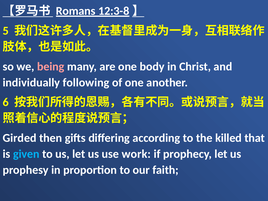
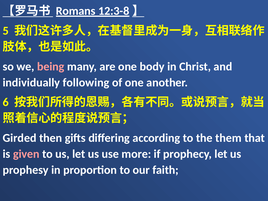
killed: killed -> them (228, 138)
given colour: light blue -> pink (26, 154)
work: work -> more (136, 154)
